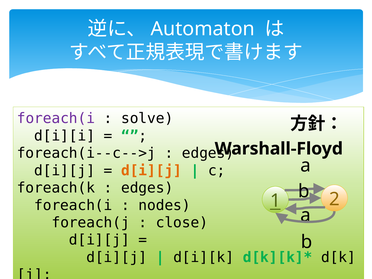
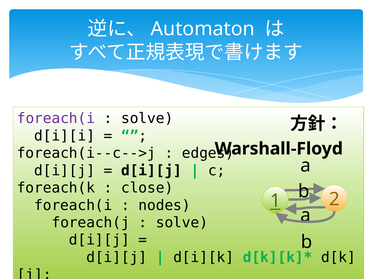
d[i][j colour: orange -> black (152, 170)
edges: edges -> close (147, 188)
close: close -> solve (182, 223)
